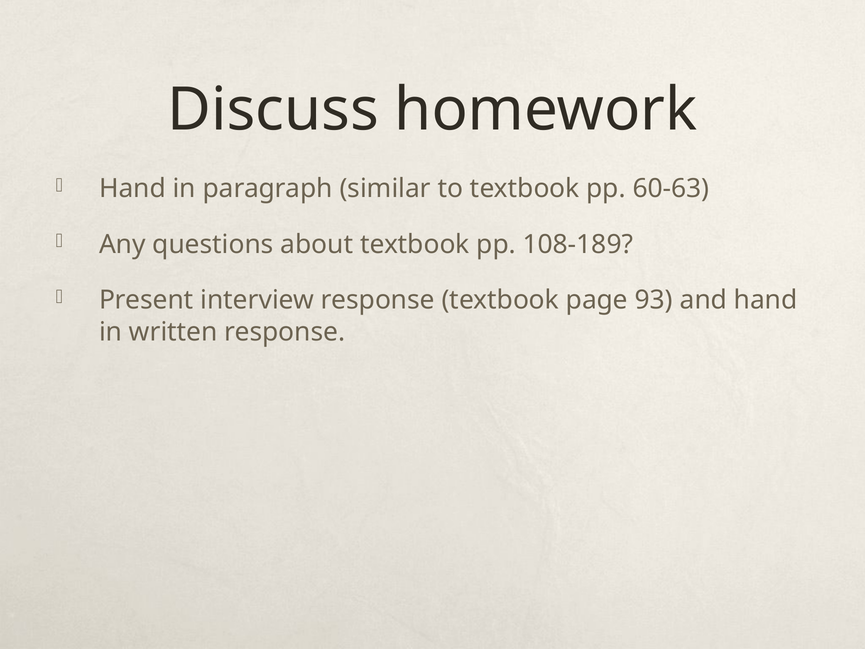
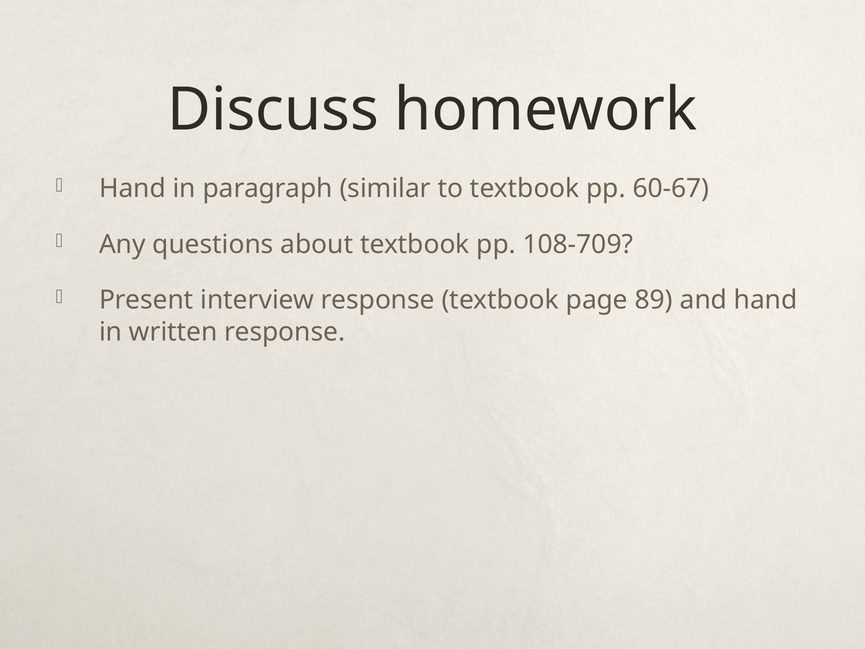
60-63: 60-63 -> 60-67 (671, 189)
108-189: 108-189 -> 108-709 (578, 244)
93: 93 -> 89 (654, 300)
